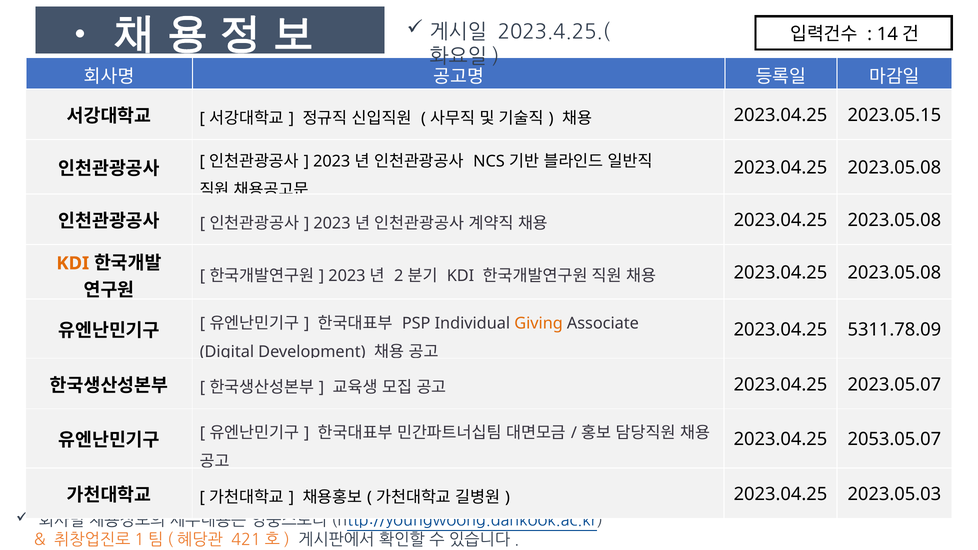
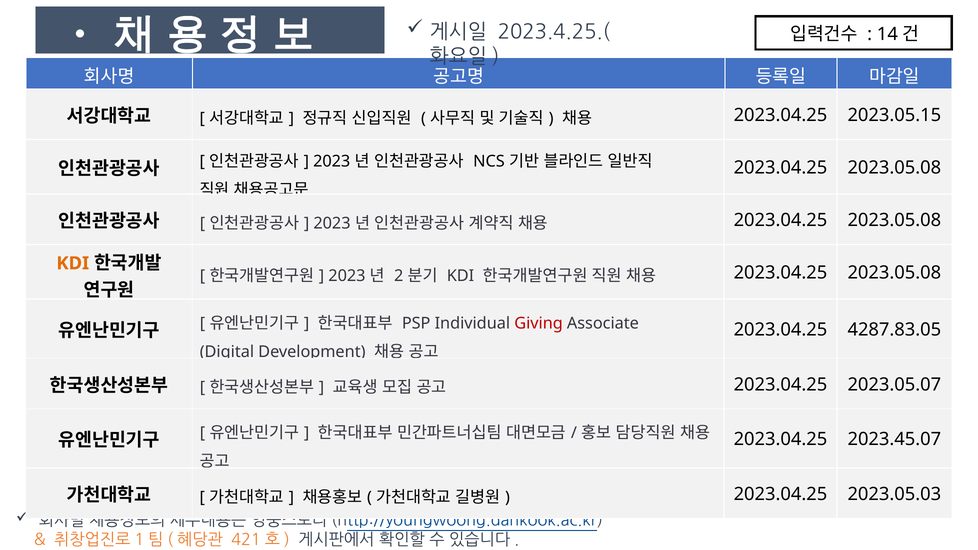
Giving colour: orange -> red (539, 323)
5311.78.09: 5311.78.09 -> 4287.83.05 (894, 330)
2053.05.07: 2053.05.07 -> 2023.45.07 (894, 439)
